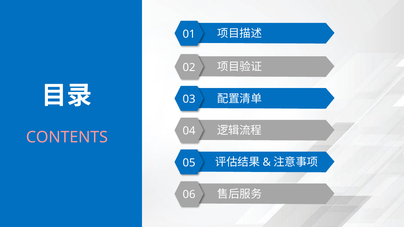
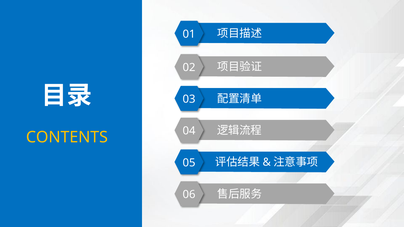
CONTENTS colour: pink -> yellow (67, 138)
